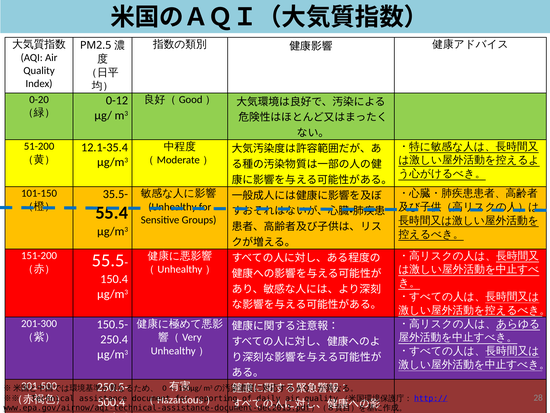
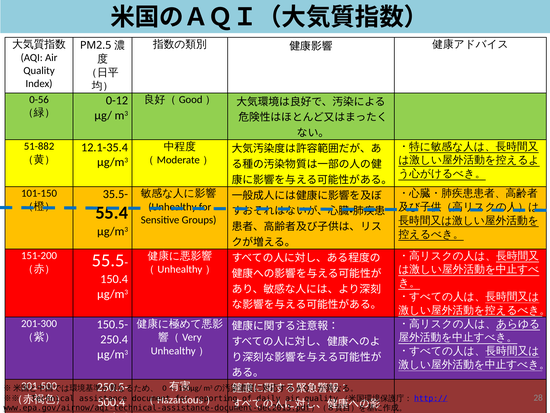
0-20: 0-20 -> 0-56 (39, 99)
51-200: 51-200 -> 51-882 (39, 146)
